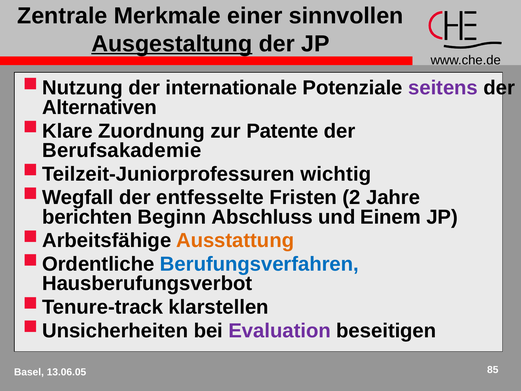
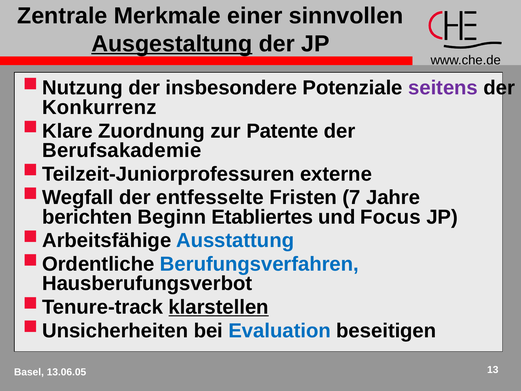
internationale: internationale -> insbesondere (231, 88)
Alternativen: Alternativen -> Konkurrenz (99, 107)
wichtig: wichtig -> externe (336, 174)
2: 2 -> 7 (352, 197)
Abschluss: Abschluss -> Etabliertes (262, 217)
Einem: Einem -> Focus (390, 217)
Ausstattung colour: orange -> blue (235, 240)
klarstellen underline: none -> present (219, 307)
Evaluation colour: purple -> blue (280, 330)
85: 85 -> 13 (493, 370)
